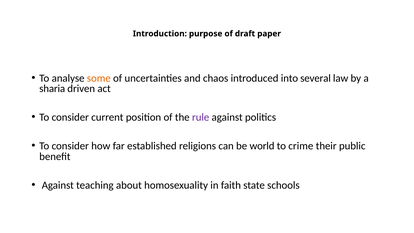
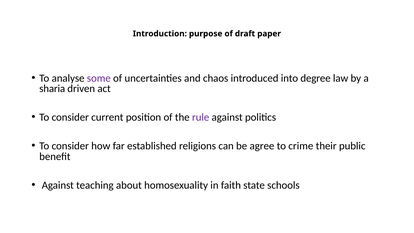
some colour: orange -> purple (99, 78)
several: several -> degree (316, 78)
world: world -> agree (262, 146)
